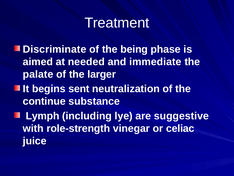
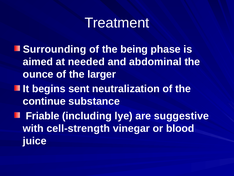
Discriminate: Discriminate -> Surrounding (55, 49)
immediate: immediate -> abdominal (155, 62)
palate: palate -> ounce (38, 74)
Lymph: Lymph -> Friable (43, 116)
role-strength: role-strength -> cell-strength (78, 128)
celiac: celiac -> blood (180, 128)
